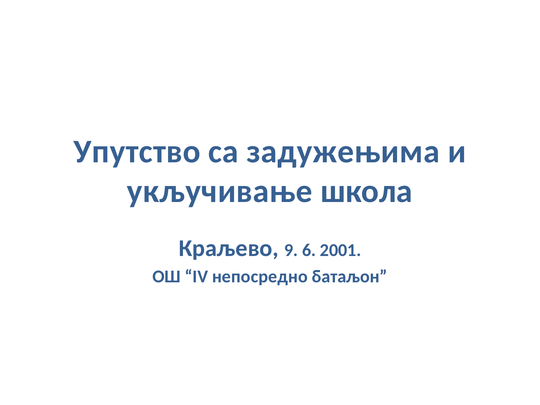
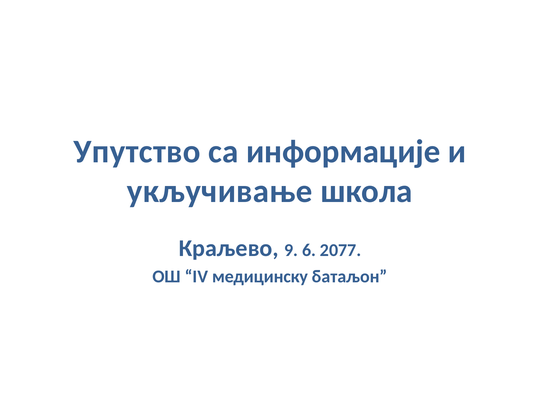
задужењима: задужењима -> информације (343, 152)
2001: 2001 -> 2077 (341, 250)
непосредно: непосредно -> медицинску (260, 277)
